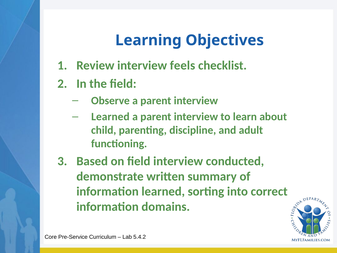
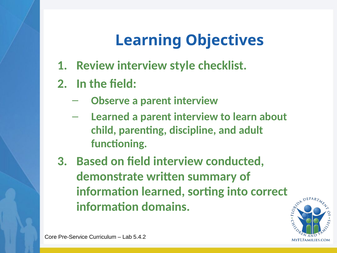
feels: feels -> style (183, 65)
